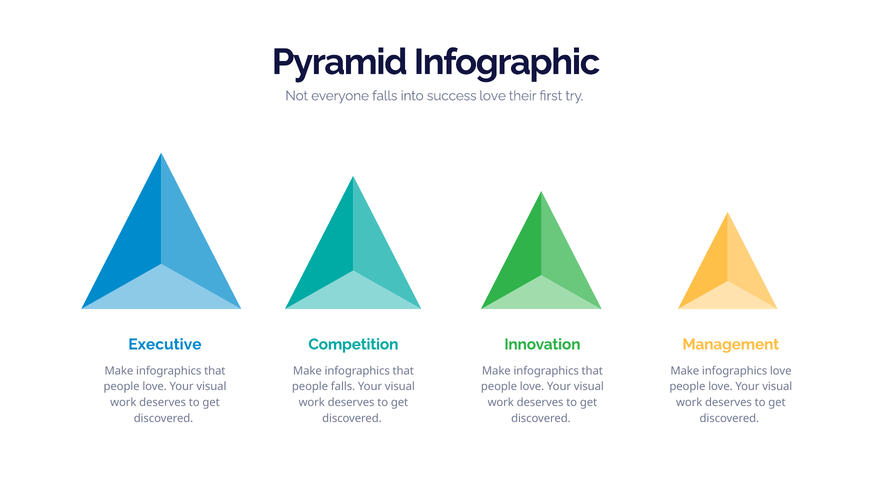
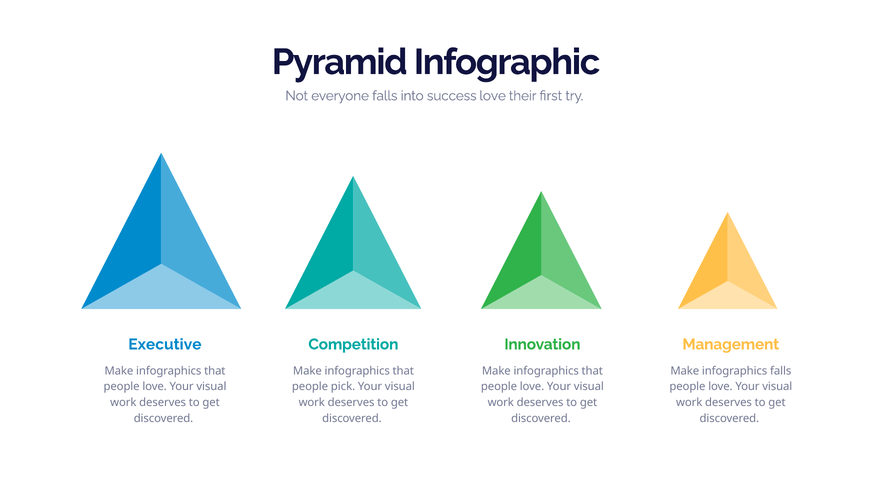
infographics love: love -> falls (781, 371)
people falls: falls -> pick (343, 387)
